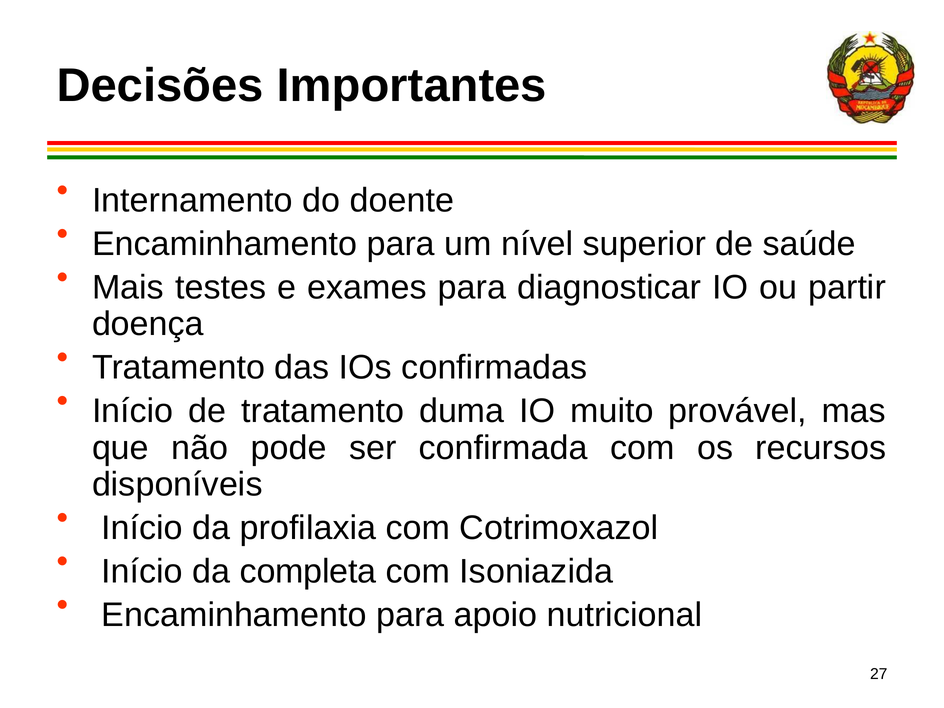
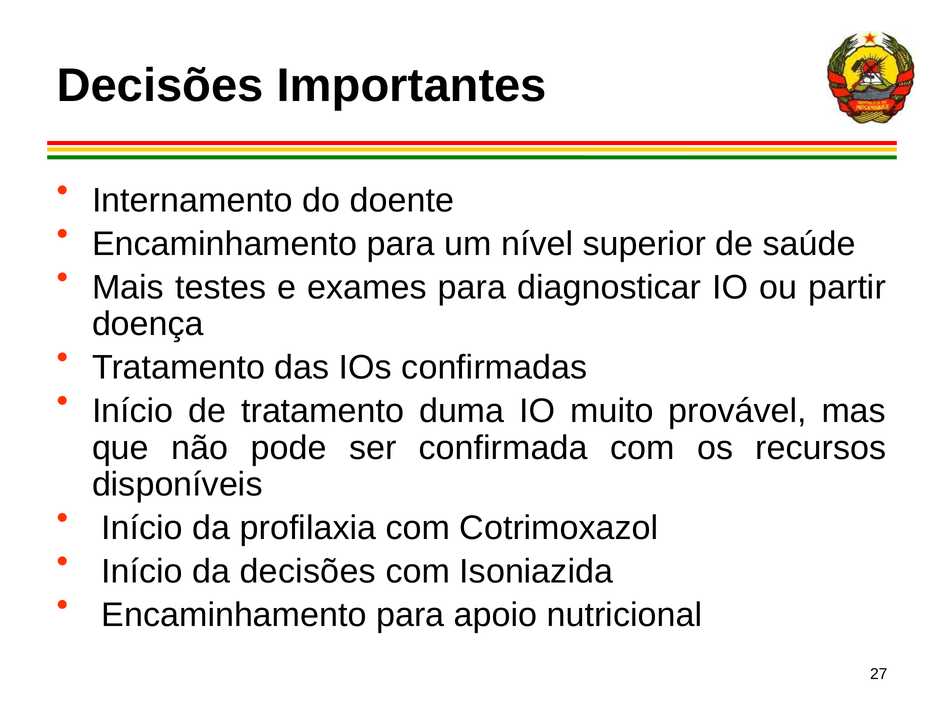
da completa: completa -> decisões (308, 571)
